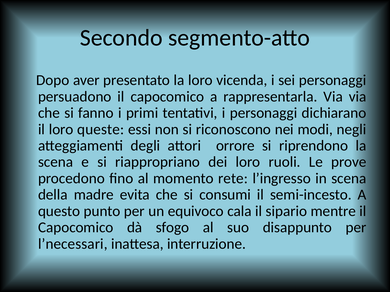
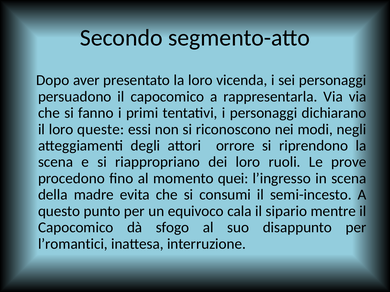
rete: rete -> quei (233, 179)
l’necessari: l’necessari -> l’romantici (73, 244)
